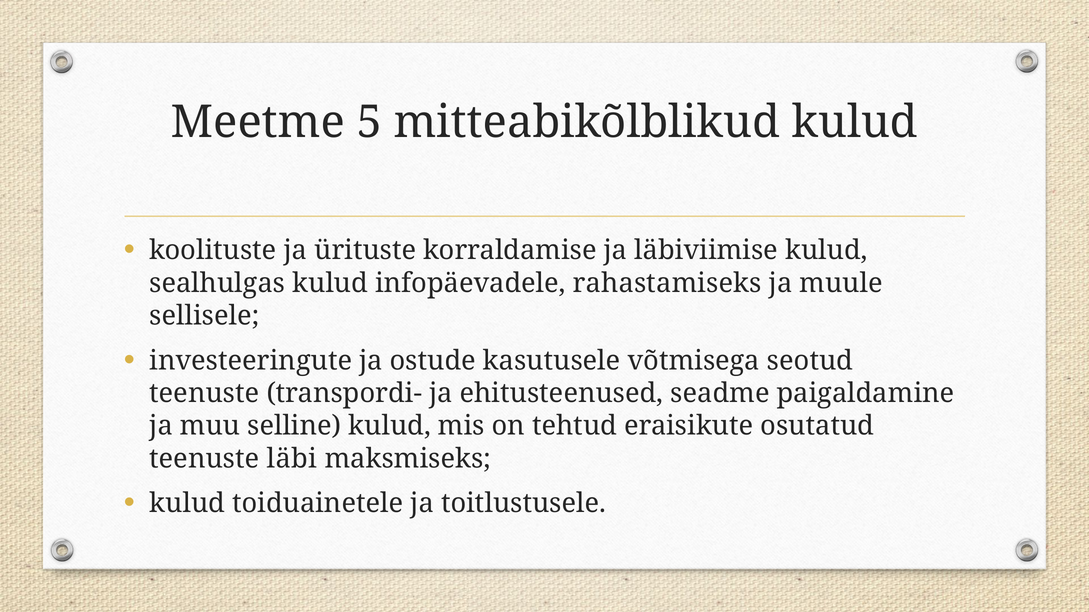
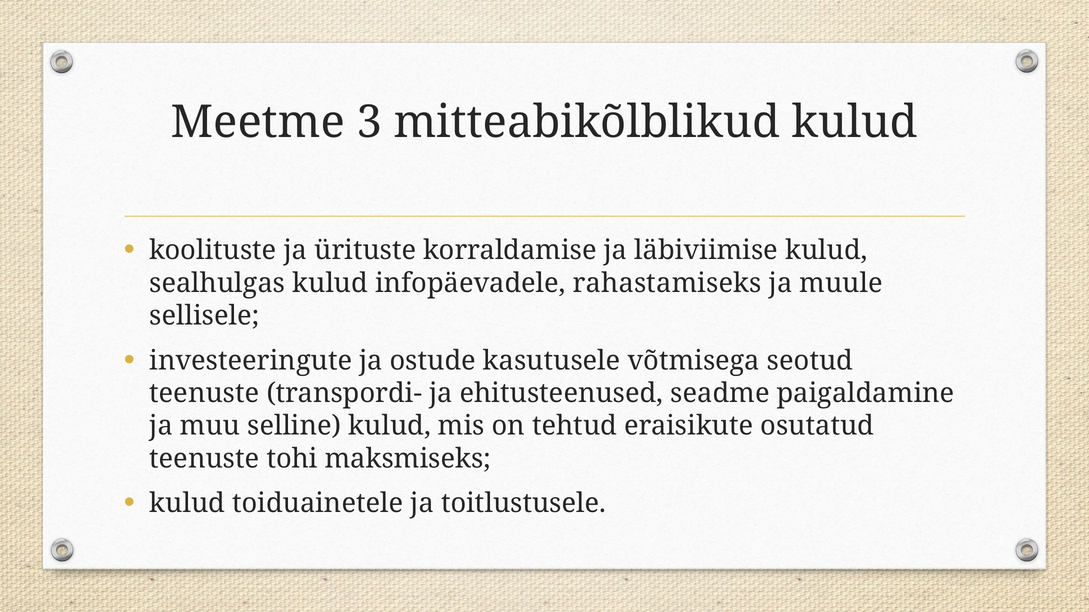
5: 5 -> 3 (369, 122)
läbi: läbi -> tohi (292, 459)
